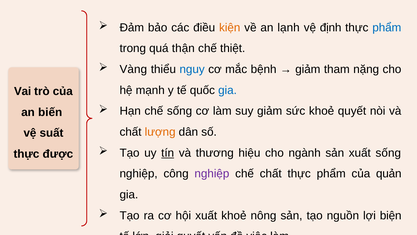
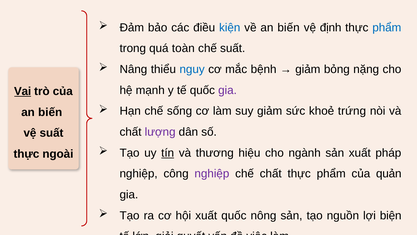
kiện colour: orange -> blue (230, 28)
về an lạnh: lạnh -> biến (289, 28)
thận: thận -> toàn (183, 48)
chế thiệt: thiệt -> suất (233, 48)
Vàng: Vàng -> Nâng (133, 69)
tham: tham -> bỏng (337, 69)
gia colour: blue -> purple (228, 90)
Vai underline: none -> present (23, 91)
khoẻ quyết: quyết -> trứng (352, 111)
lượng colour: orange -> purple (160, 132)
xuất sống: sống -> pháp (388, 153)
được: được -> ngoài (58, 154)
xuất khoẻ: khoẻ -> quốc (234, 215)
